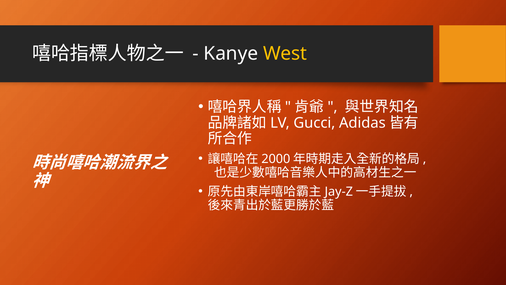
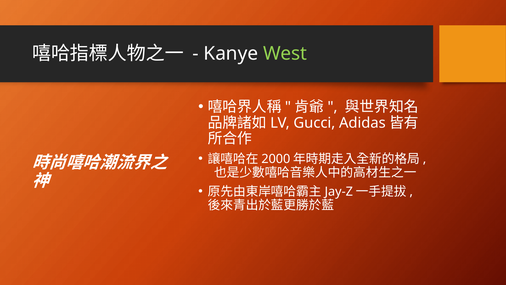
West colour: yellow -> light green (285, 54)
